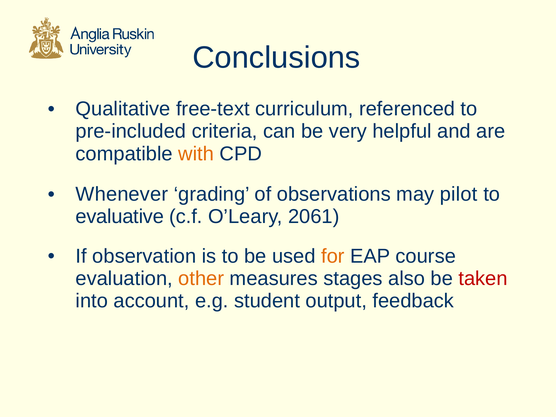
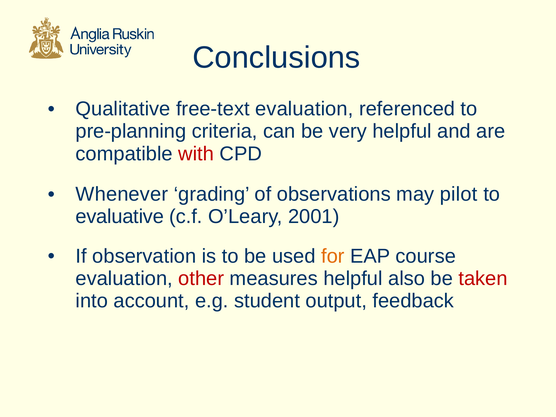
free-text curriculum: curriculum -> evaluation (304, 109)
pre-included: pre-included -> pre-planning (131, 131)
with colour: orange -> red (196, 154)
2061: 2061 -> 2001 (314, 217)
other colour: orange -> red (201, 278)
measures stages: stages -> helpful (353, 278)
